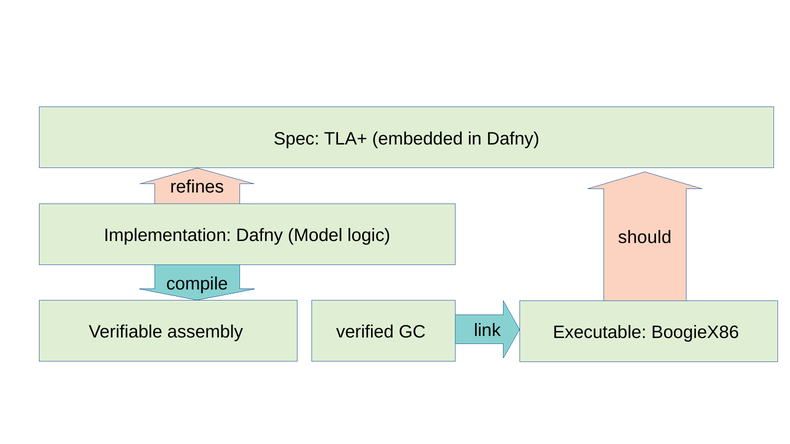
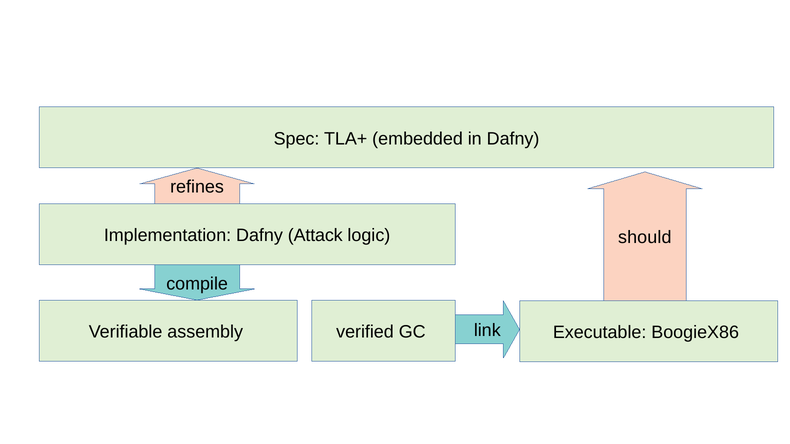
Model: Model -> Attack (315, 236)
